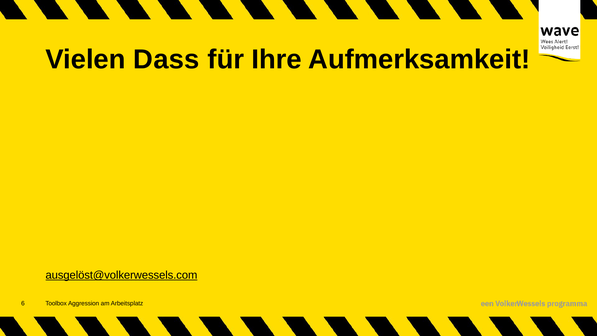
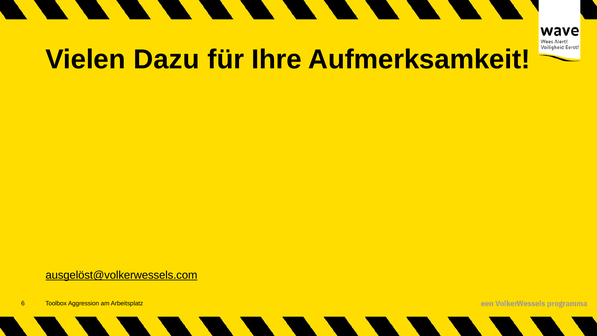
Dass: Dass -> Dazu (166, 59)
